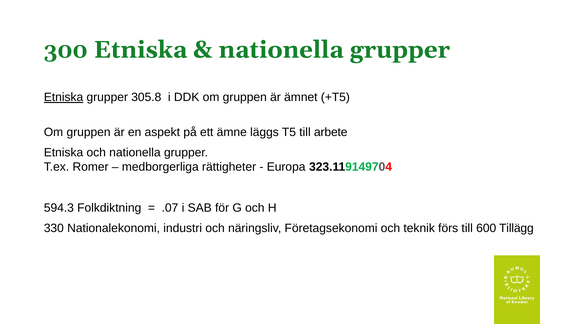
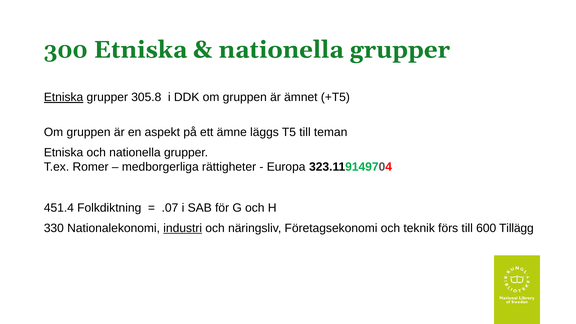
arbete: arbete -> teman (331, 132)
594.3: 594.3 -> 451.4 (59, 208)
industri underline: none -> present (183, 228)
